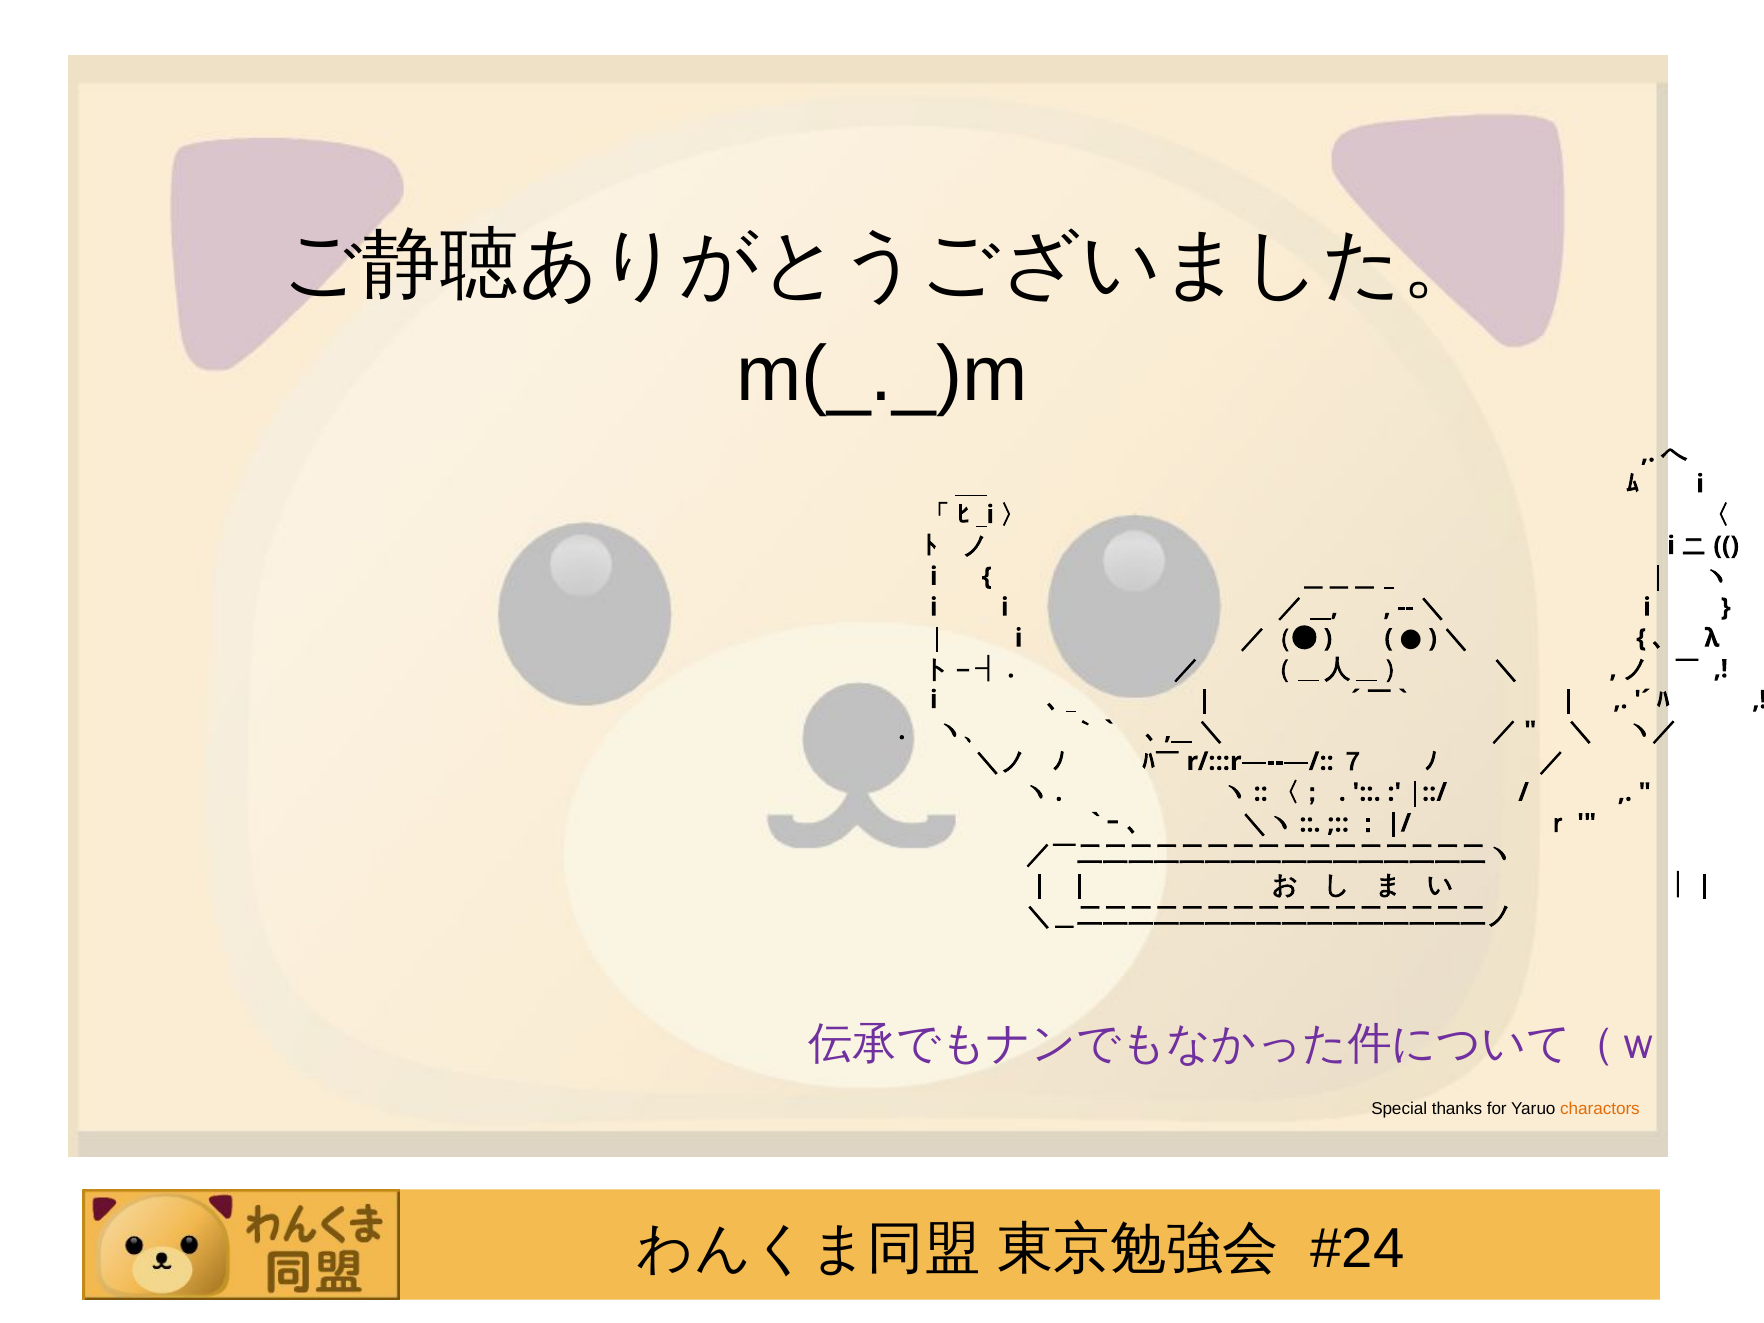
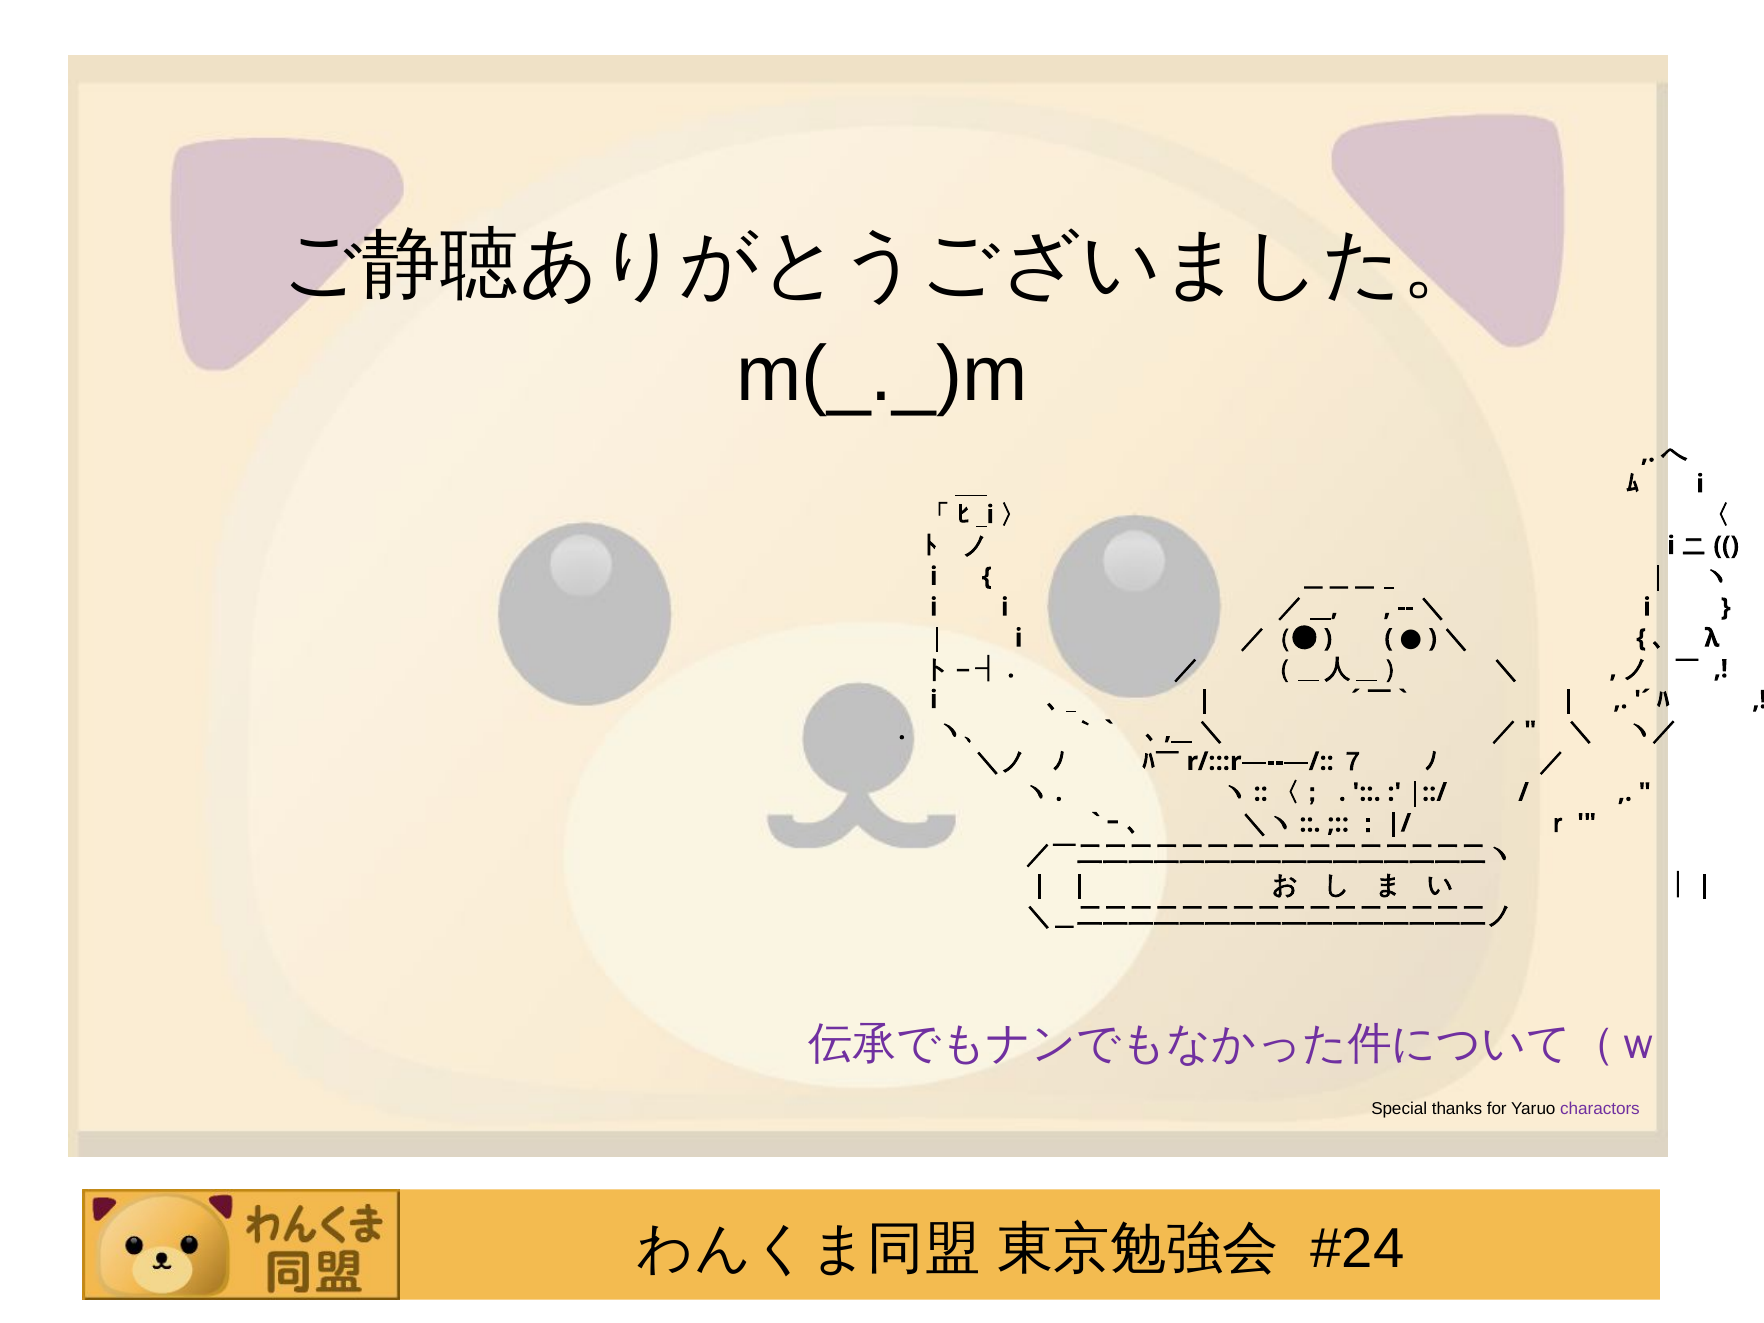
charactors colour: orange -> purple (1600, 1109)
